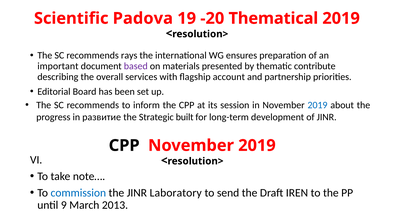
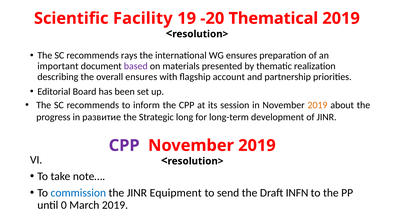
Padova: Padova -> Facility (143, 18)
contribute: contribute -> realization (315, 66)
overall services: services -> ensures (141, 77)
2019 colour: blue -> orange (318, 105)
built: built -> long (185, 117)
CPP colour: black -> purple (124, 145)
Laboratory: Laboratory -> Equipment (176, 192)
IREN: IREN -> INFN (297, 192)
9: 9 -> 0 (64, 205)
March 2013: 2013 -> 2019 (115, 205)
